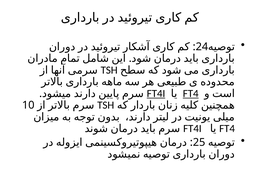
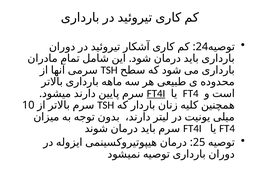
FT4 underline: present -> none (191, 93)
